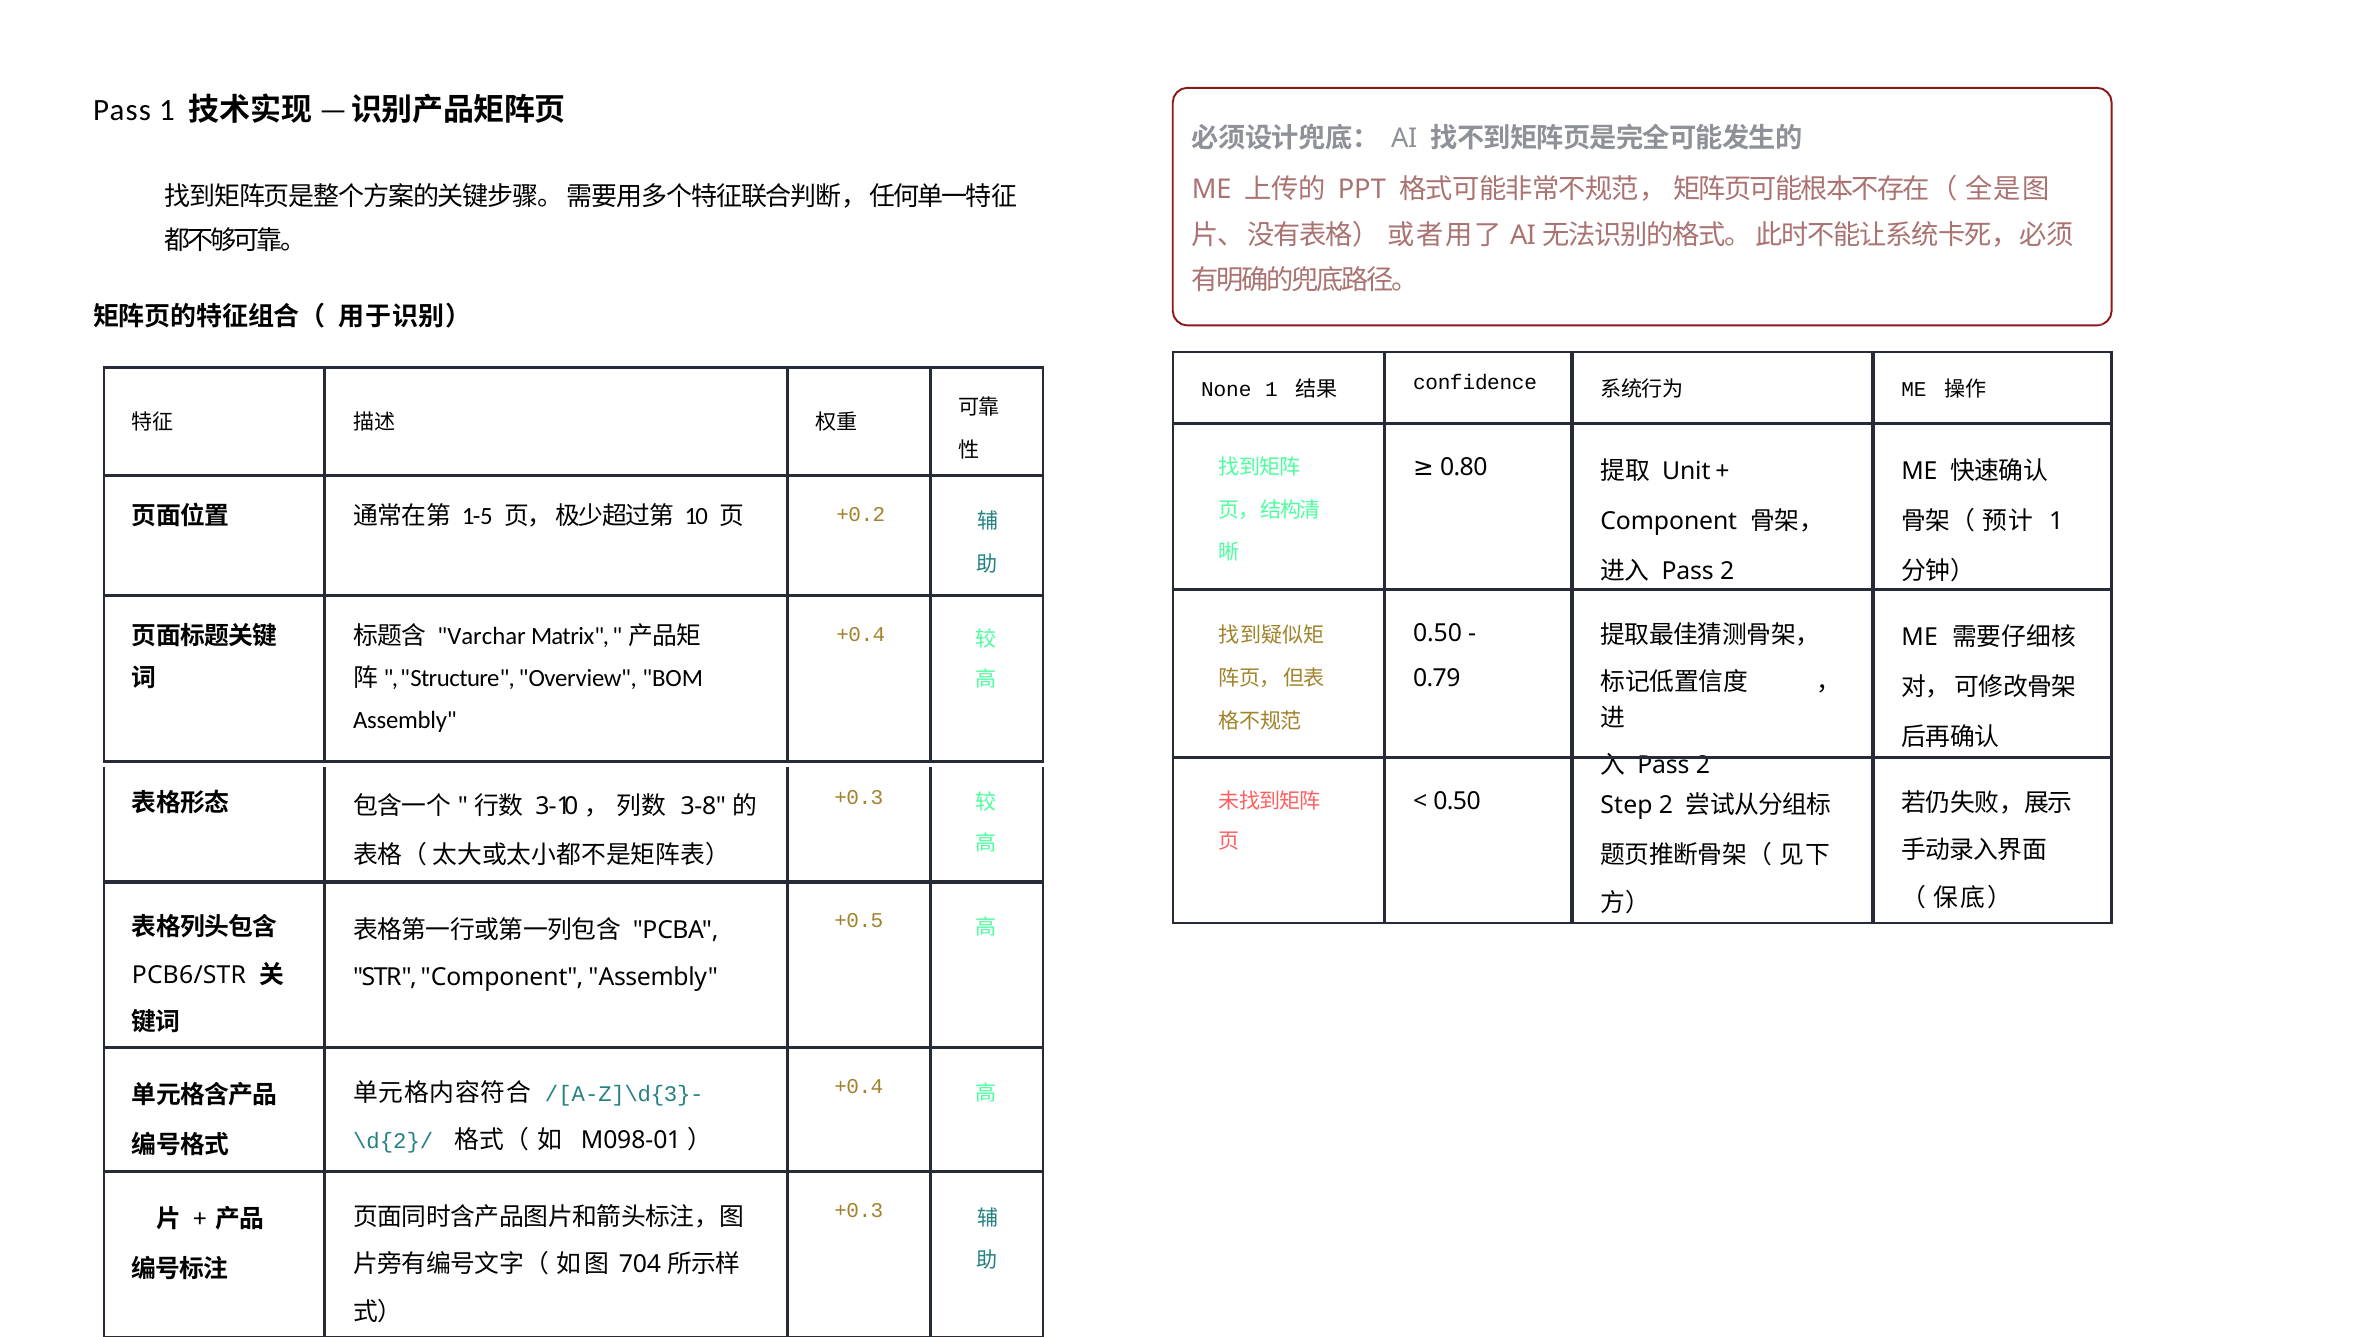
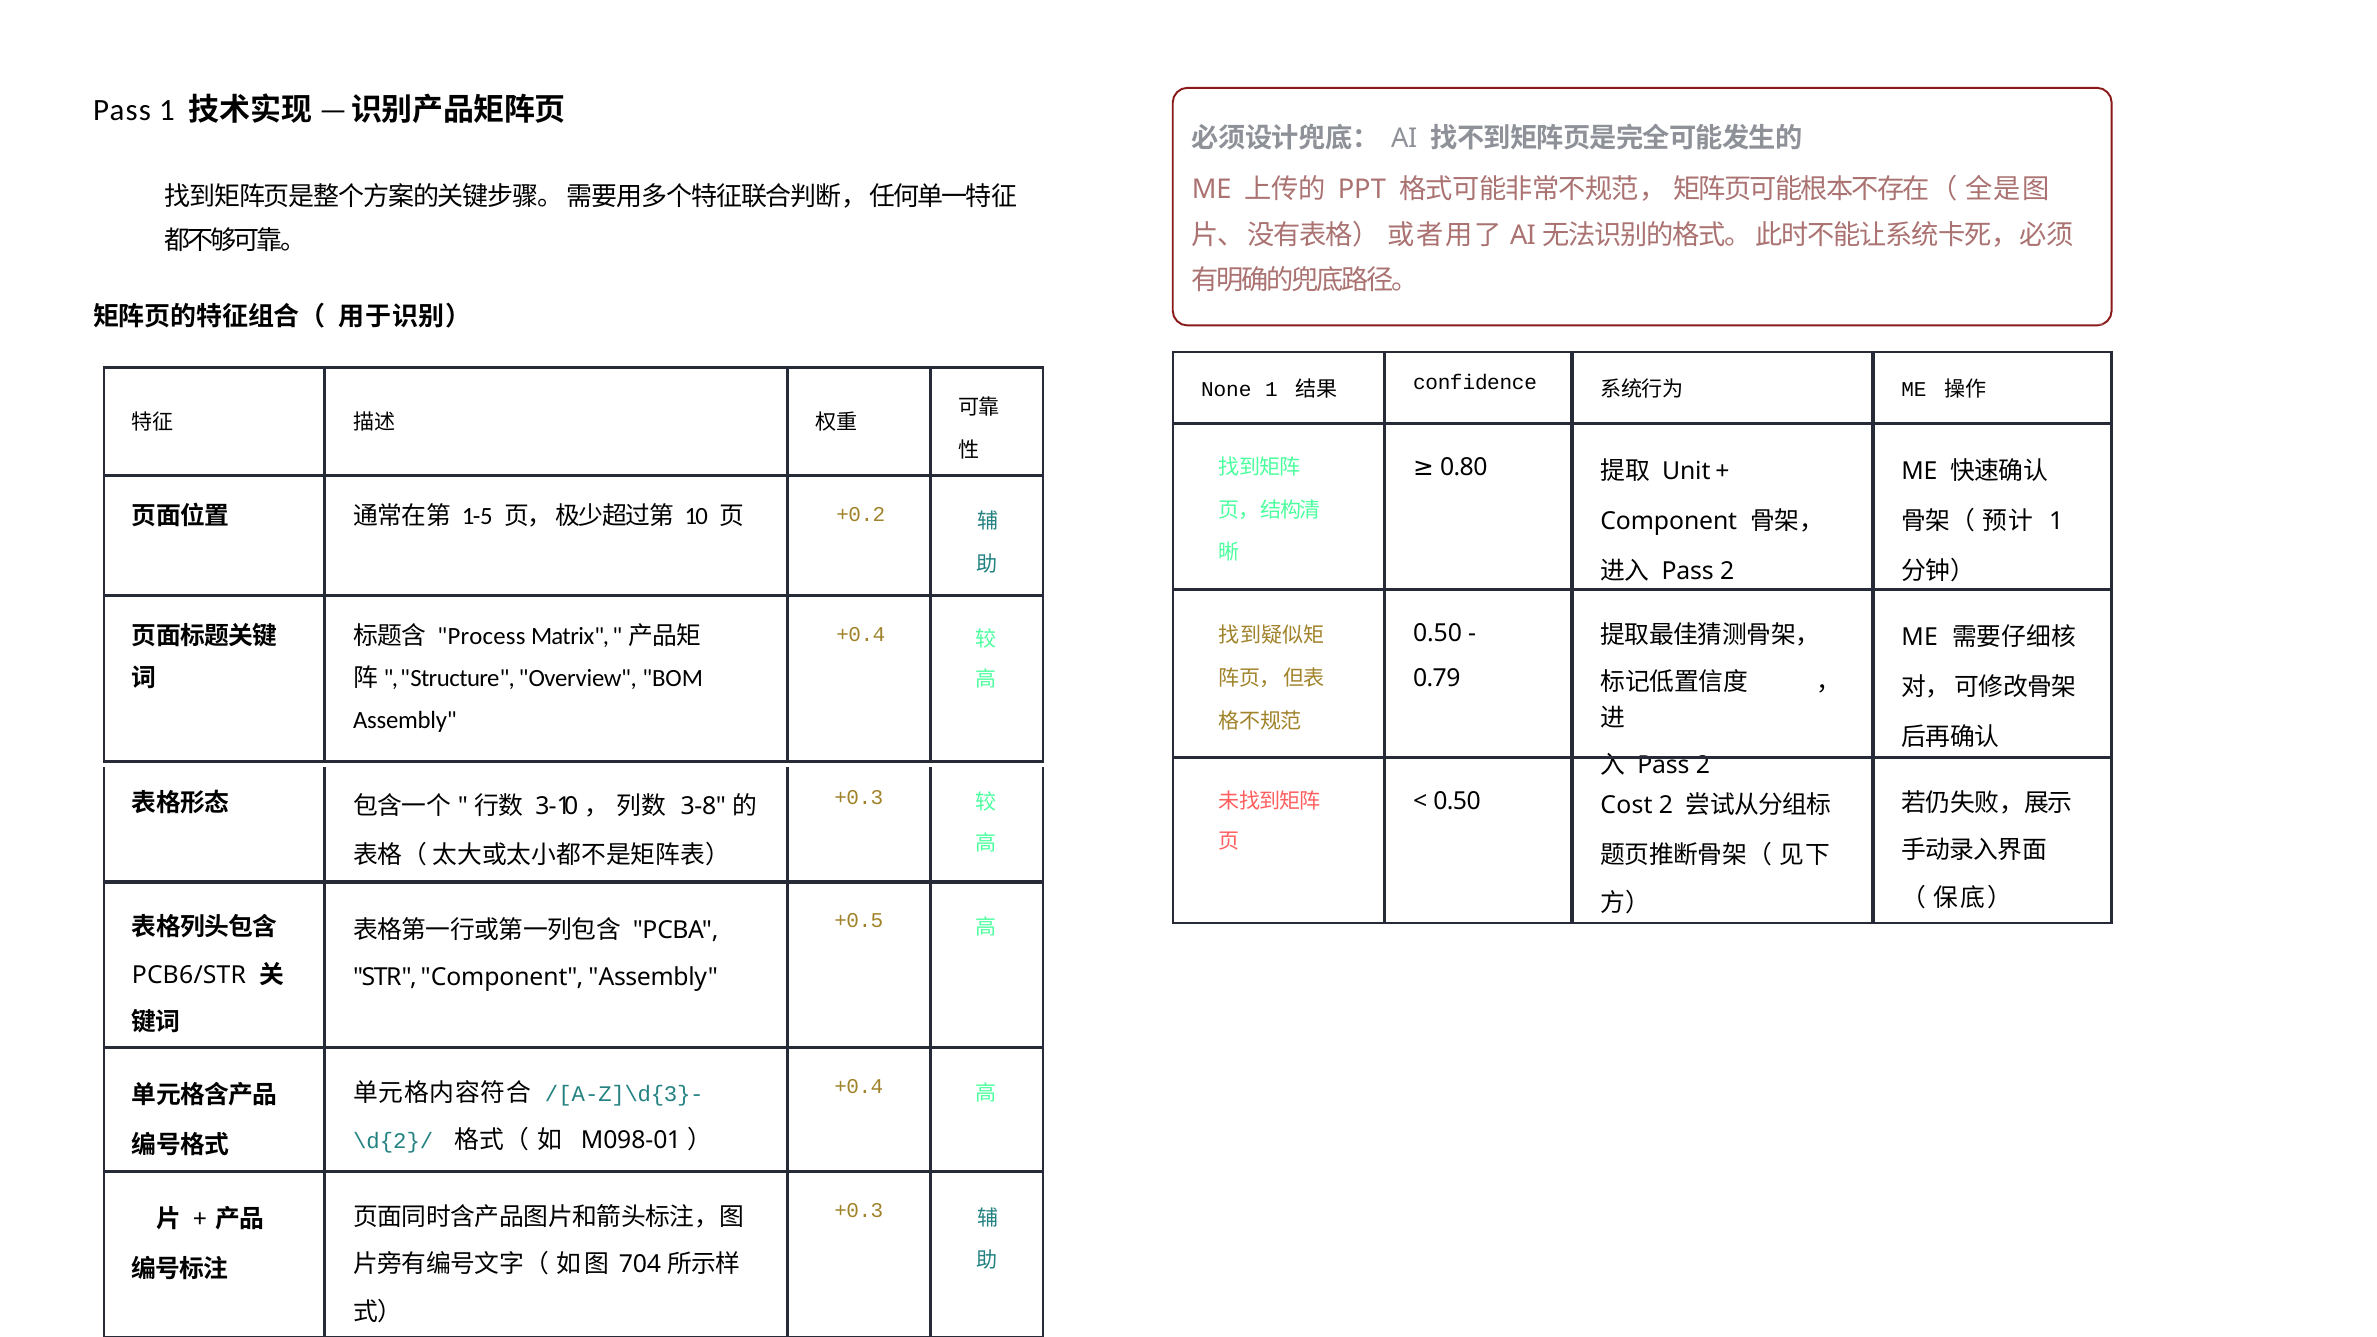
Varchar: Varchar -> Process (481, 636)
Step: Step -> Cost (1627, 806)
